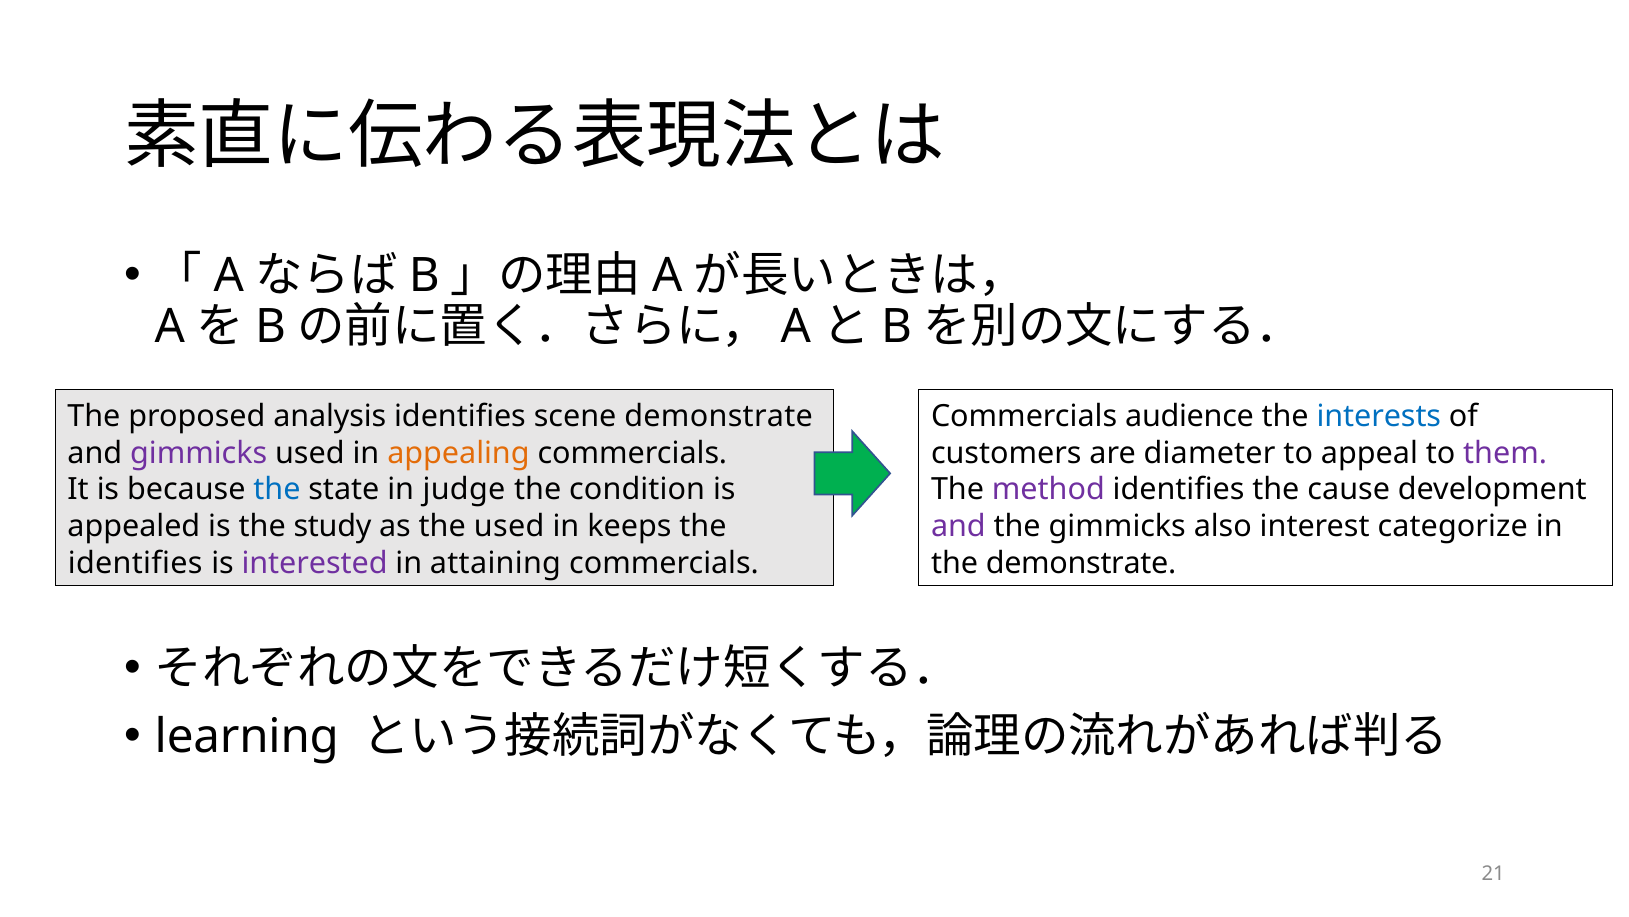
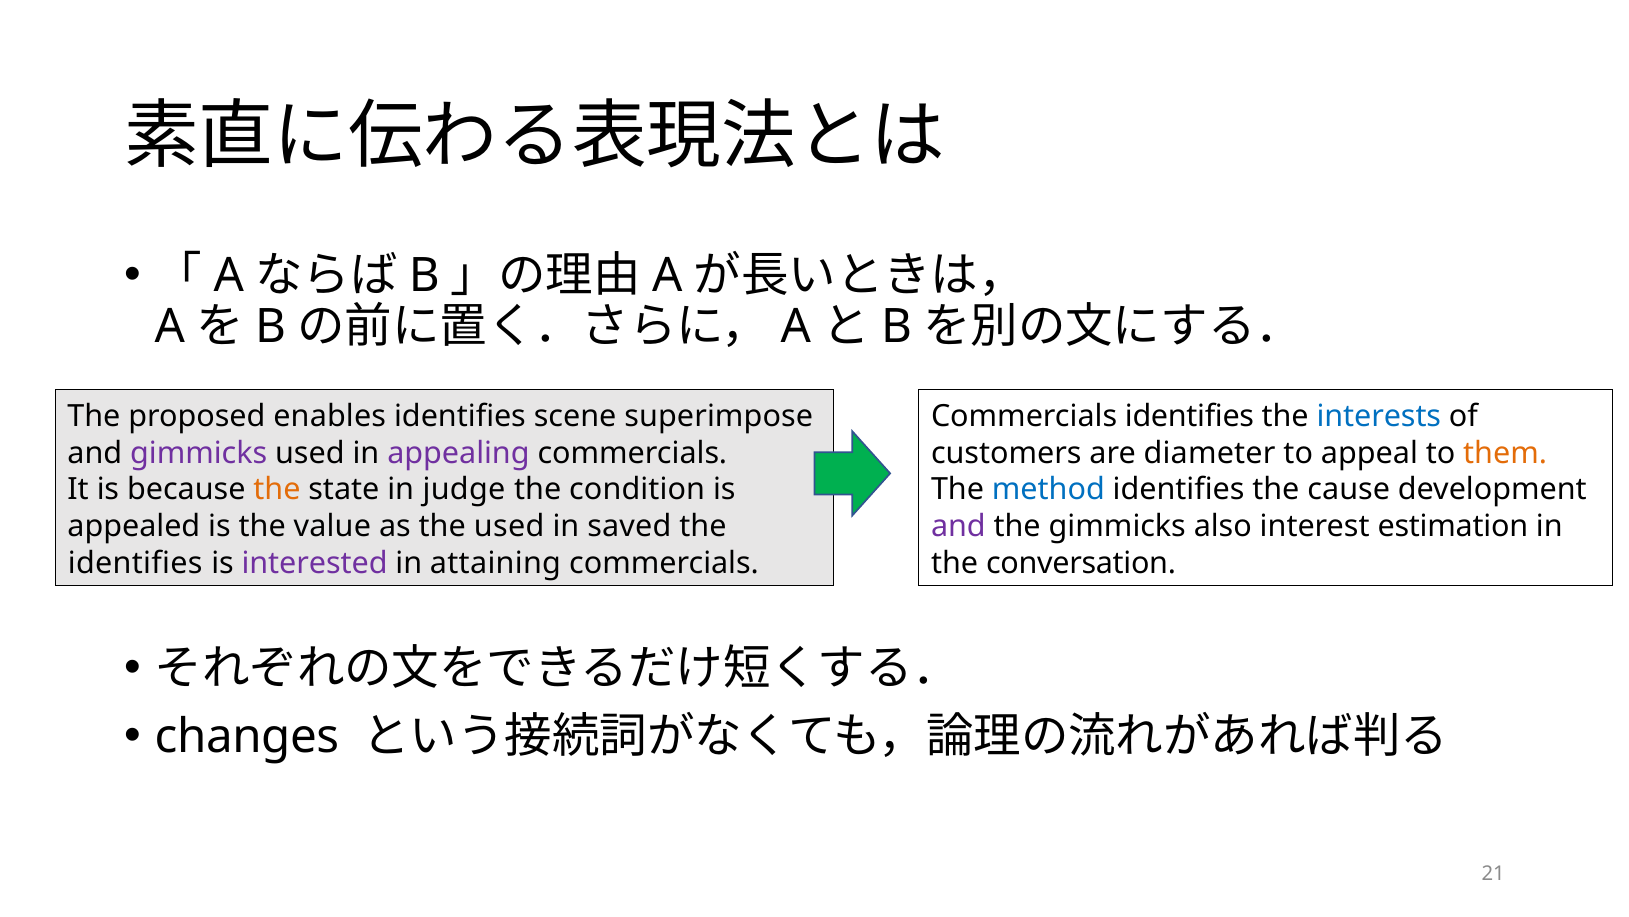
analysis: analysis -> enables (330, 416)
scene demonstrate: demonstrate -> superimpose (719, 416)
Commercials audience: audience -> identifies (1190, 416)
appealing colour: orange -> purple (458, 453)
them colour: purple -> orange (1505, 453)
the colour: blue -> orange (277, 489)
method colour: purple -> blue (1048, 489)
study: study -> value (332, 526)
keeps: keeps -> saved (629, 526)
categorize: categorize -> estimation (1453, 526)
the demonstrate: demonstrate -> conversation (1081, 563)
learning: learning -> changes (247, 737)
